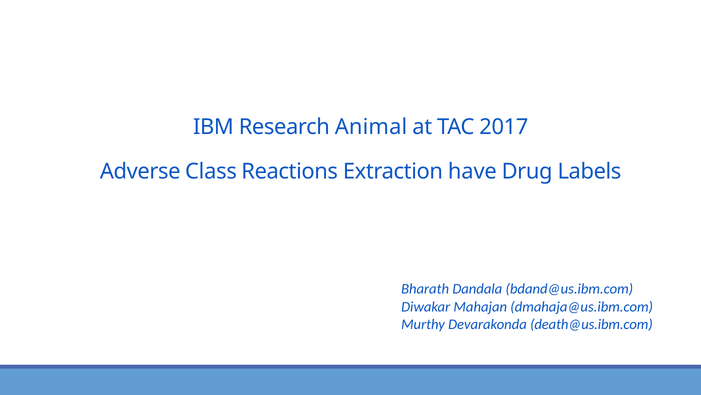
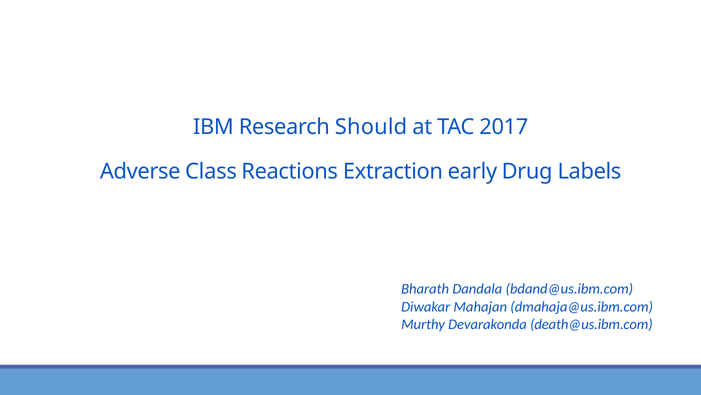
Animal: Animal -> Should (371, 127)
have: have -> early (472, 171)
